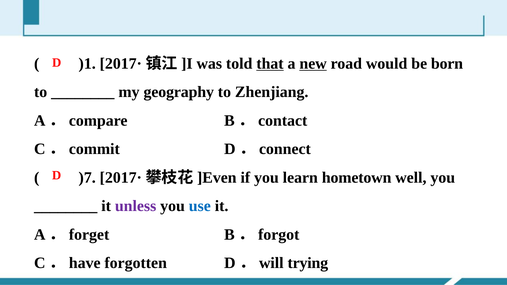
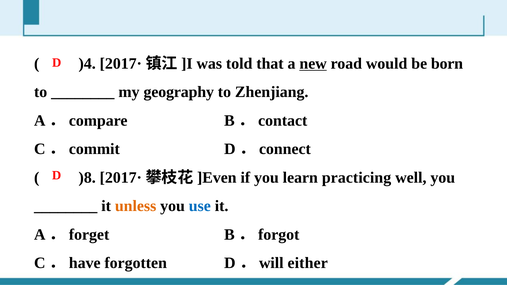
)1: )1 -> )4 (87, 64)
that underline: present -> none (270, 64)
)7: )7 -> )8 (87, 178)
hometown: hometown -> practicing (357, 178)
unless colour: purple -> orange (136, 206)
trying: trying -> either (308, 263)
